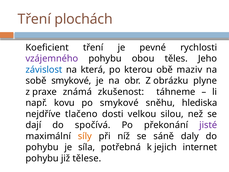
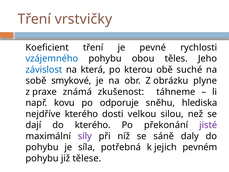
plochách: plochách -> vrstvičky (83, 19)
vzájemného colour: purple -> blue (52, 58)
maziv: maziv -> suché (189, 70)
po smykové: smykové -> odporuje (119, 103)
nejdříve tlačeno: tlačeno -> kterého (81, 114)
do spočívá: spočívá -> kterého (93, 125)
síly colour: orange -> purple (85, 136)
internet: internet -> pevném (200, 147)
